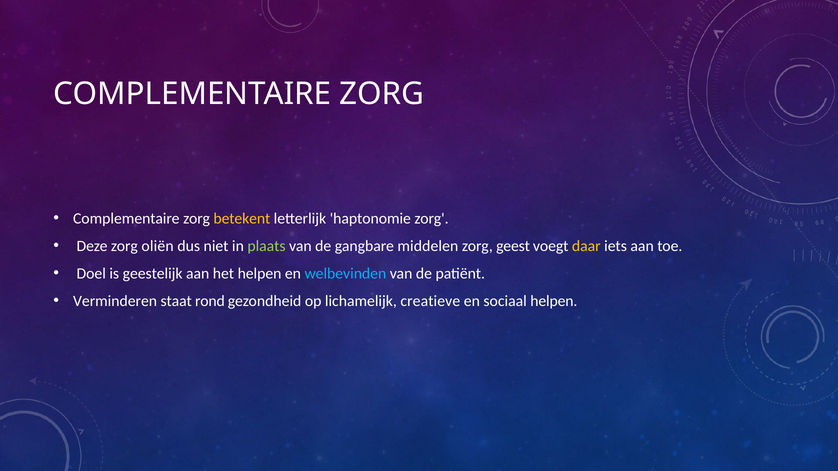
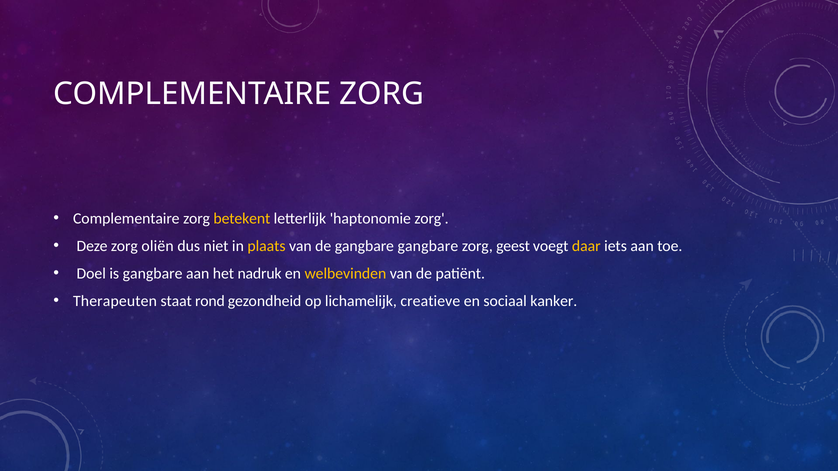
plaats colour: light green -> yellow (266, 246)
gangbare middelen: middelen -> gangbare (428, 246)
is geestelijk: geestelijk -> gangbare (153, 274)
het helpen: helpen -> nadruk (260, 274)
welbevinden colour: light blue -> yellow (345, 274)
Verminderen: Verminderen -> Therapeuten (115, 301)
sociaal helpen: helpen -> kanker (554, 301)
